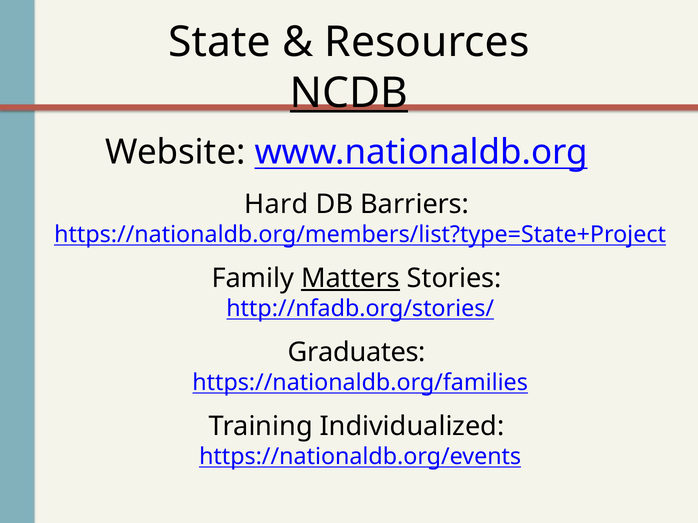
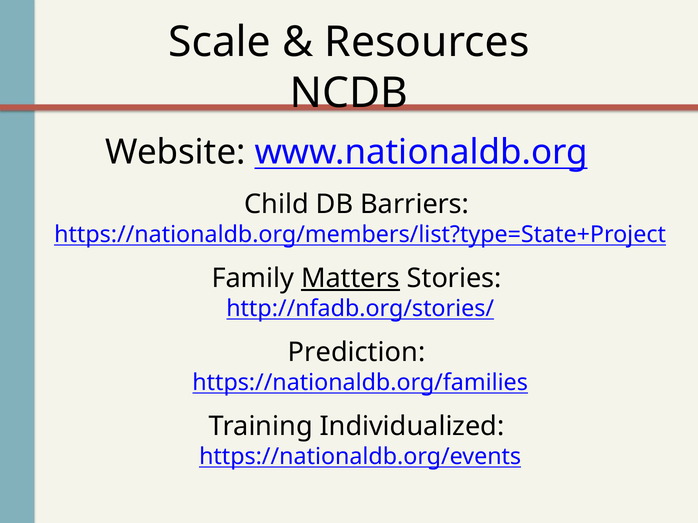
State: State -> Scale (220, 42)
NCDB underline: present -> none (349, 93)
Hard: Hard -> Child (277, 205)
Graduates: Graduates -> Prediction (357, 353)
